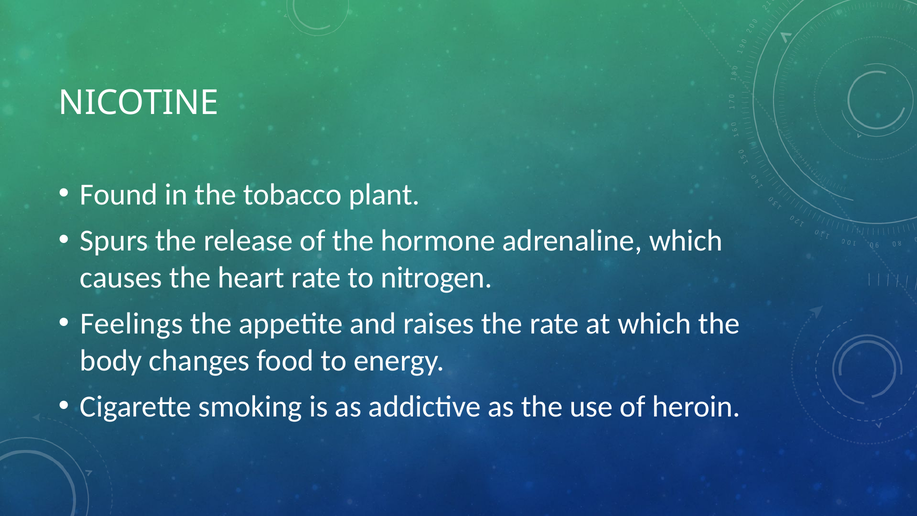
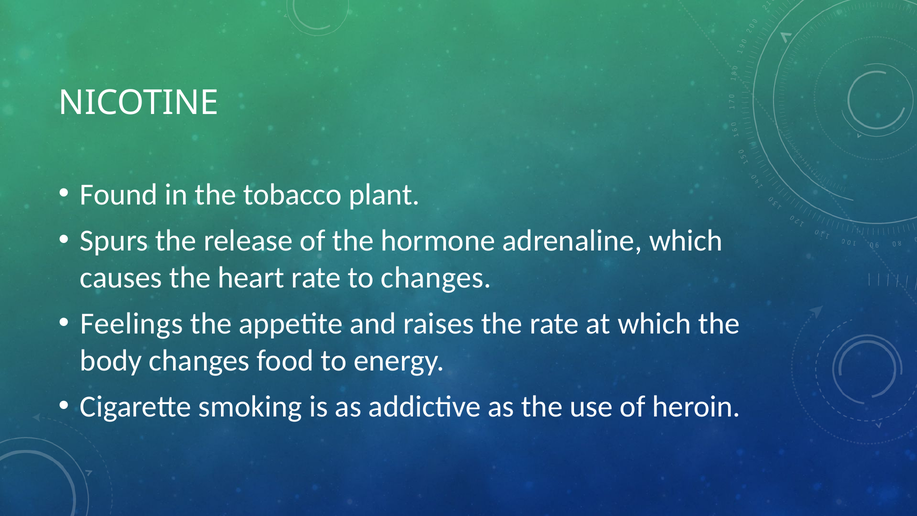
to nitrogen: nitrogen -> changes (436, 277)
